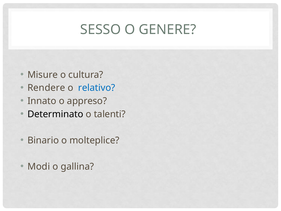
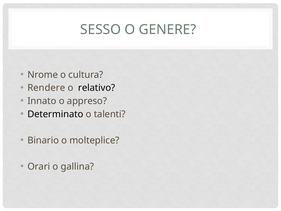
Misure: Misure -> Nrome (43, 75)
relativo colour: blue -> black (97, 88)
Modi: Modi -> Orari (39, 166)
